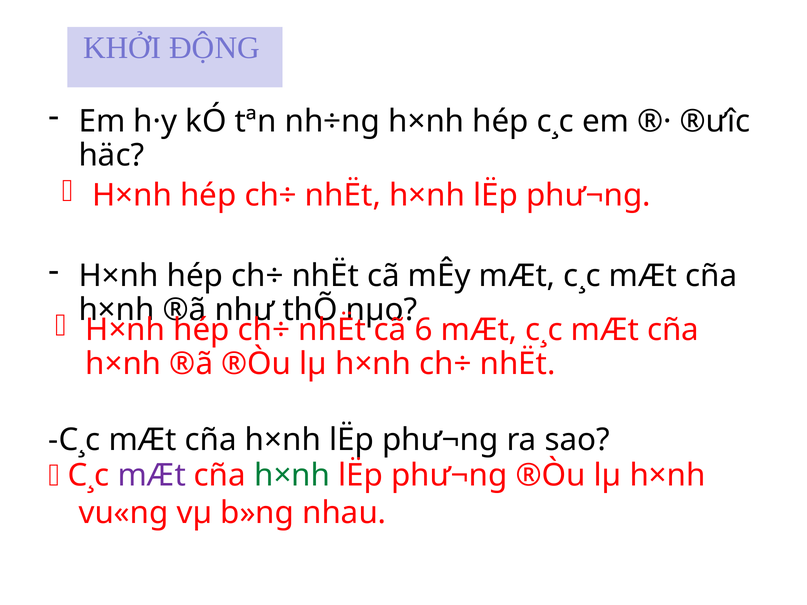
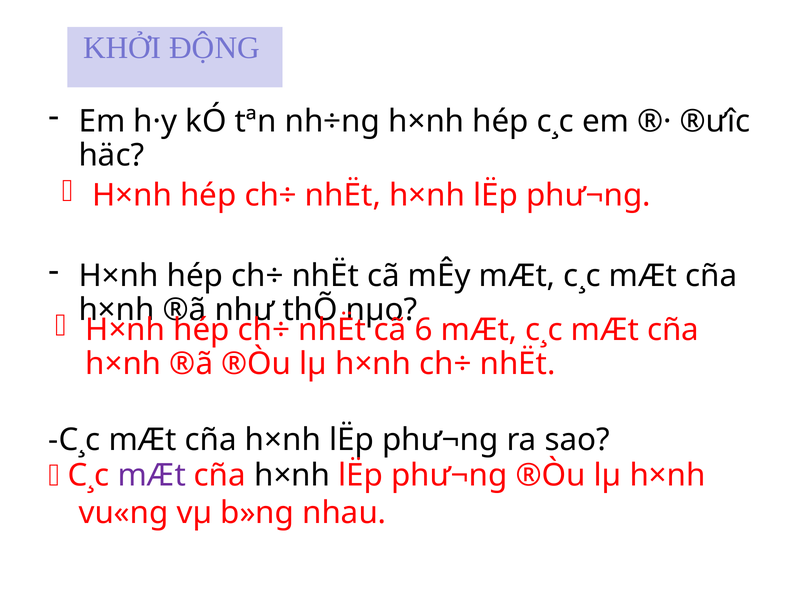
h×nh colour: green -> black (292, 476)
